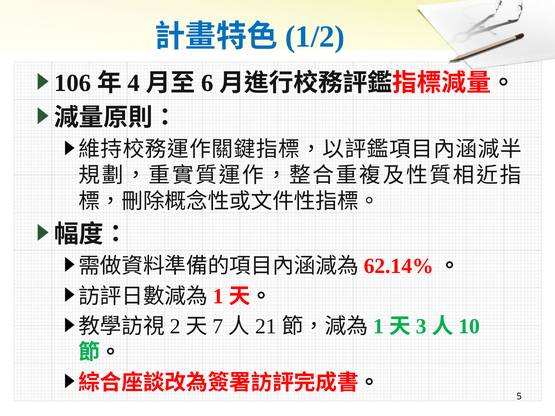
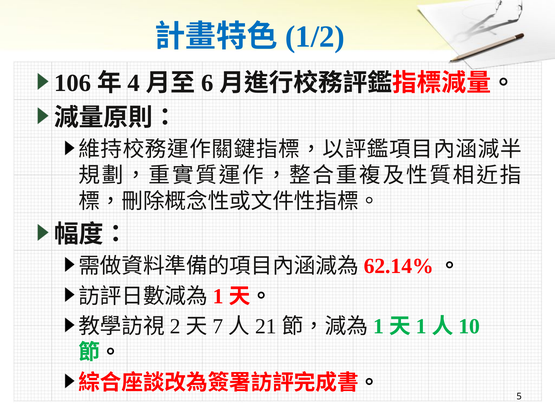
3: 3 -> 1 (421, 327)
